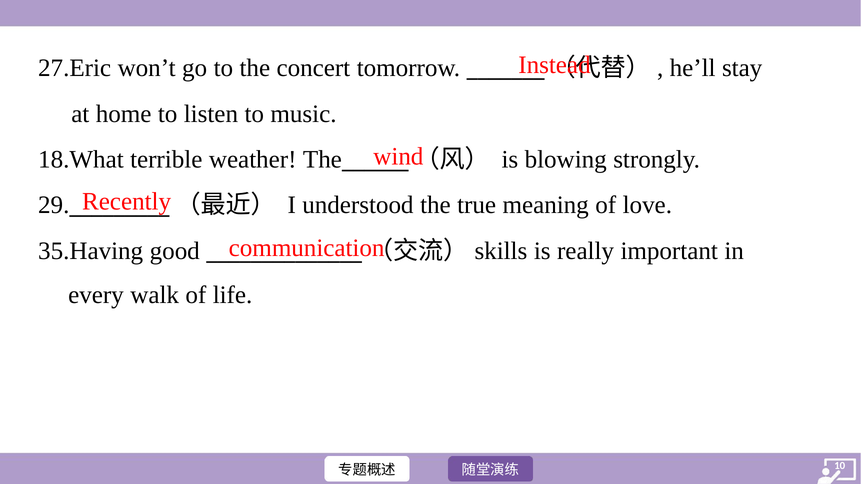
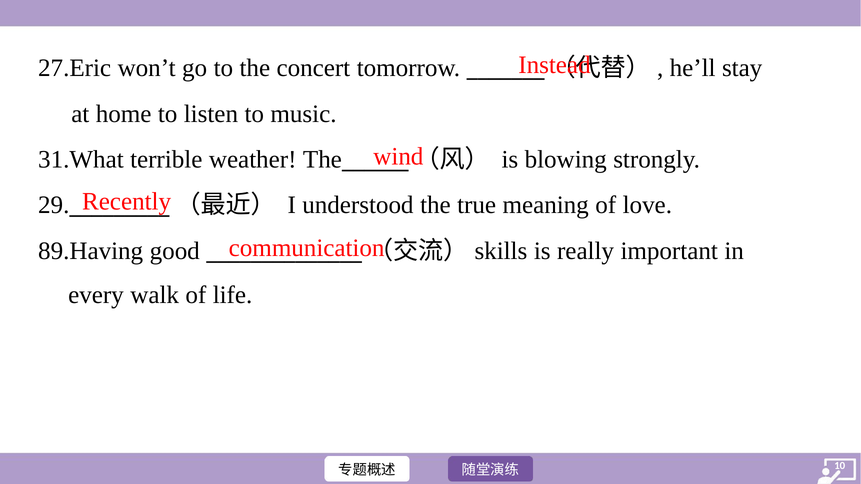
18.What: 18.What -> 31.What (81, 160)
35.Having: 35.Having -> 89.Having (91, 251)
